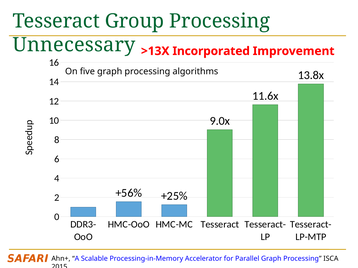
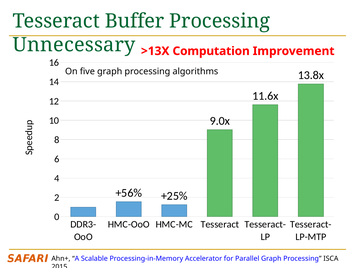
Group: Group -> Buffer (135, 21)
Incorporated: Incorporated -> Computation (211, 51)
